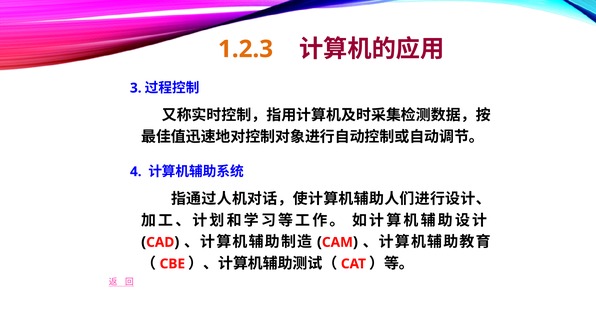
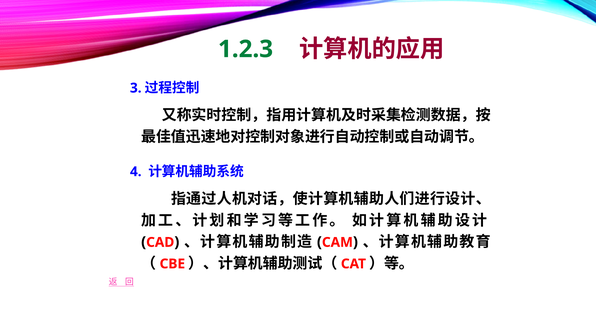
1.2.3 colour: orange -> green (246, 49)
